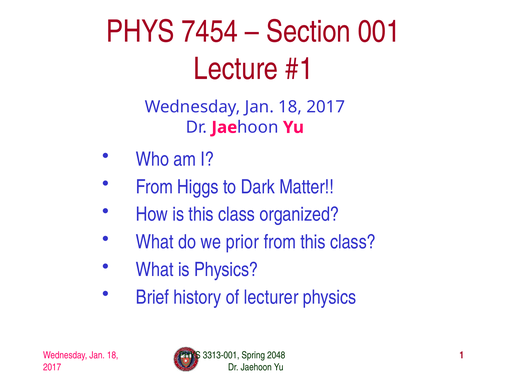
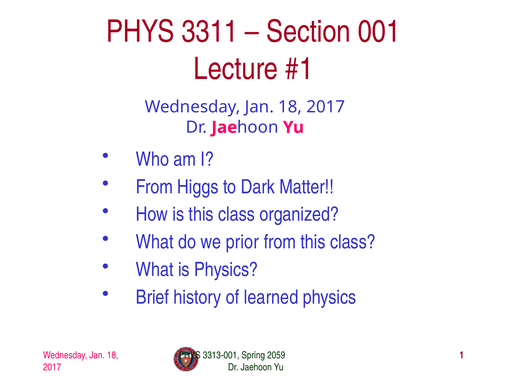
7454: 7454 -> 3311 (210, 32)
lecturer: lecturer -> learned (271, 297)
2048: 2048 -> 2059 (276, 356)
